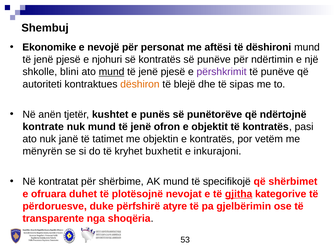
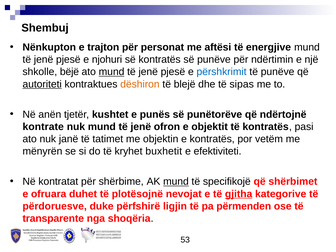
Ekonomike: Ekonomike -> Nënkupton (49, 47)
nevojë: nevojë -> trajton (103, 47)
dëshironi: dëshironi -> energjive (268, 47)
blini: blini -> bëjë (69, 72)
përshkrimit colour: purple -> blue (222, 72)
autoriteti underline: none -> present (42, 84)
inkurajoni: inkurajoni -> efektiviteti (218, 151)
mund underline: none -> present (176, 182)
atyre: atyre -> ligjin (175, 206)
gjelbërimin: gjelbërimin -> përmenden (244, 206)
